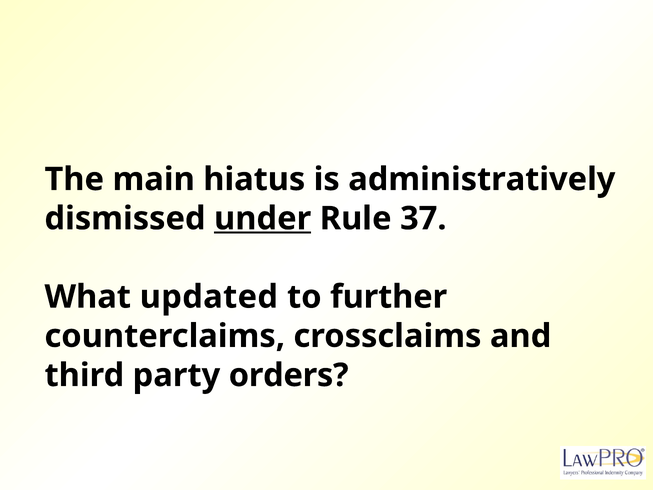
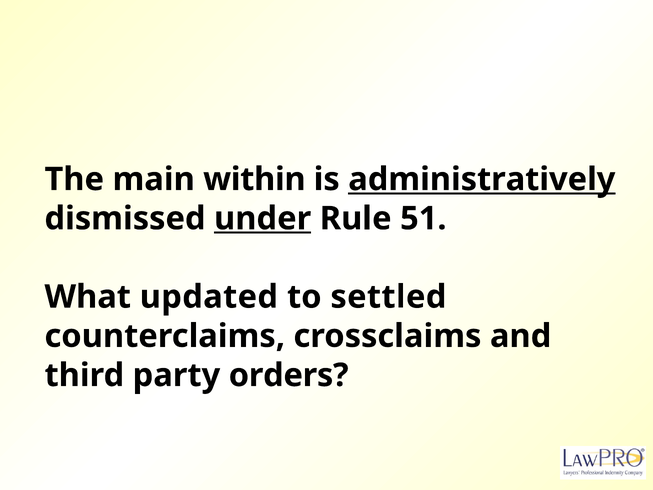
hiatus: hiatus -> within (254, 179)
administratively underline: none -> present (482, 179)
37: 37 -> 51 (423, 218)
further: further -> settled (388, 297)
